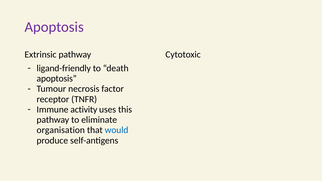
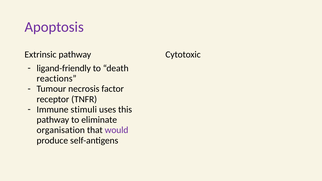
apoptosis: apoptosis -> reactions (57, 79)
activity: activity -> stimuli (84, 110)
would colour: blue -> purple (117, 130)
